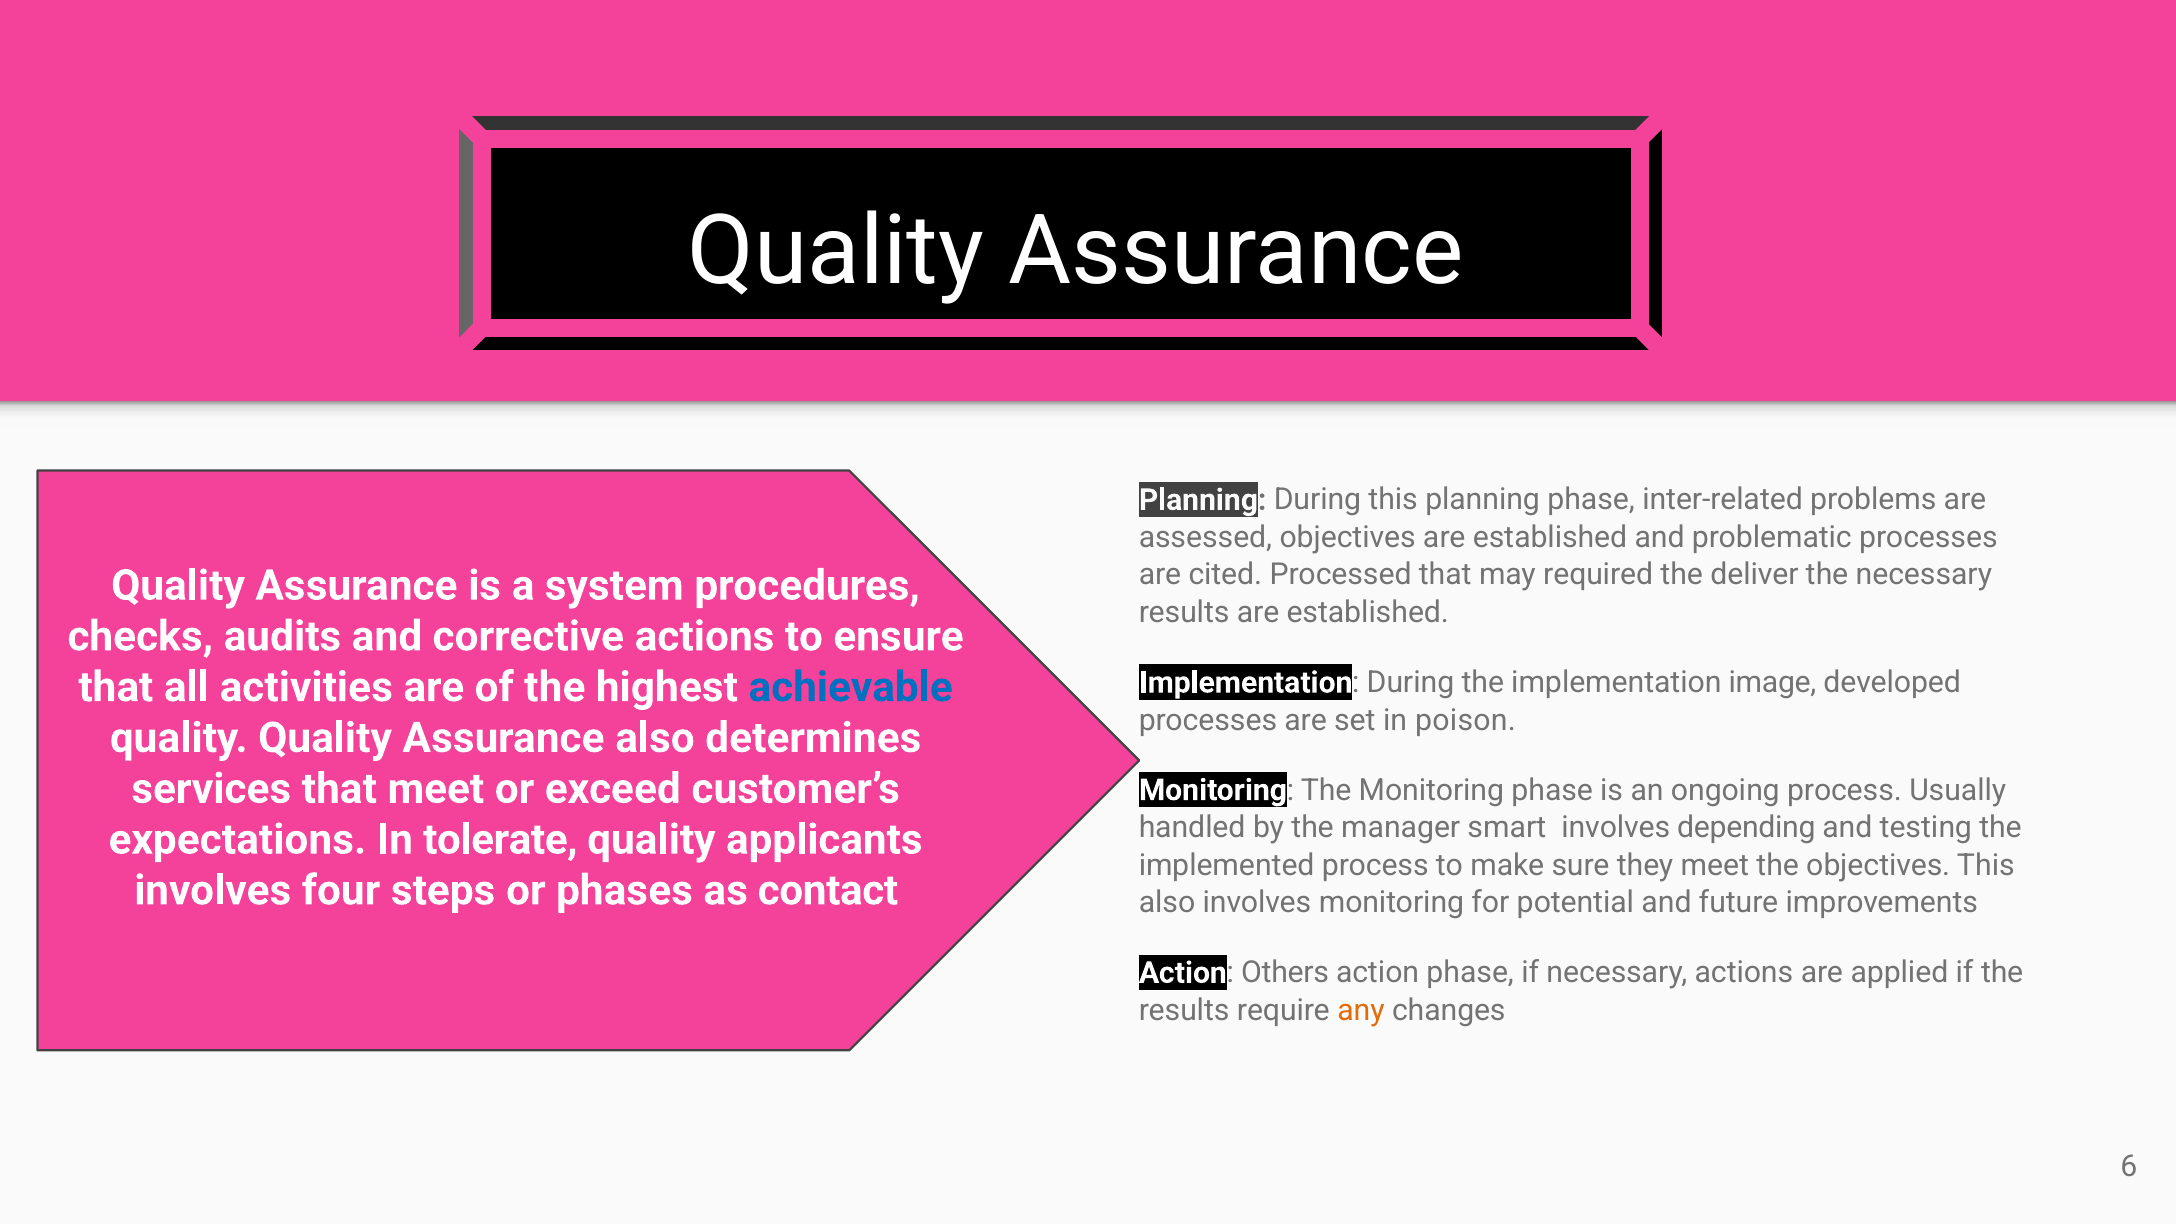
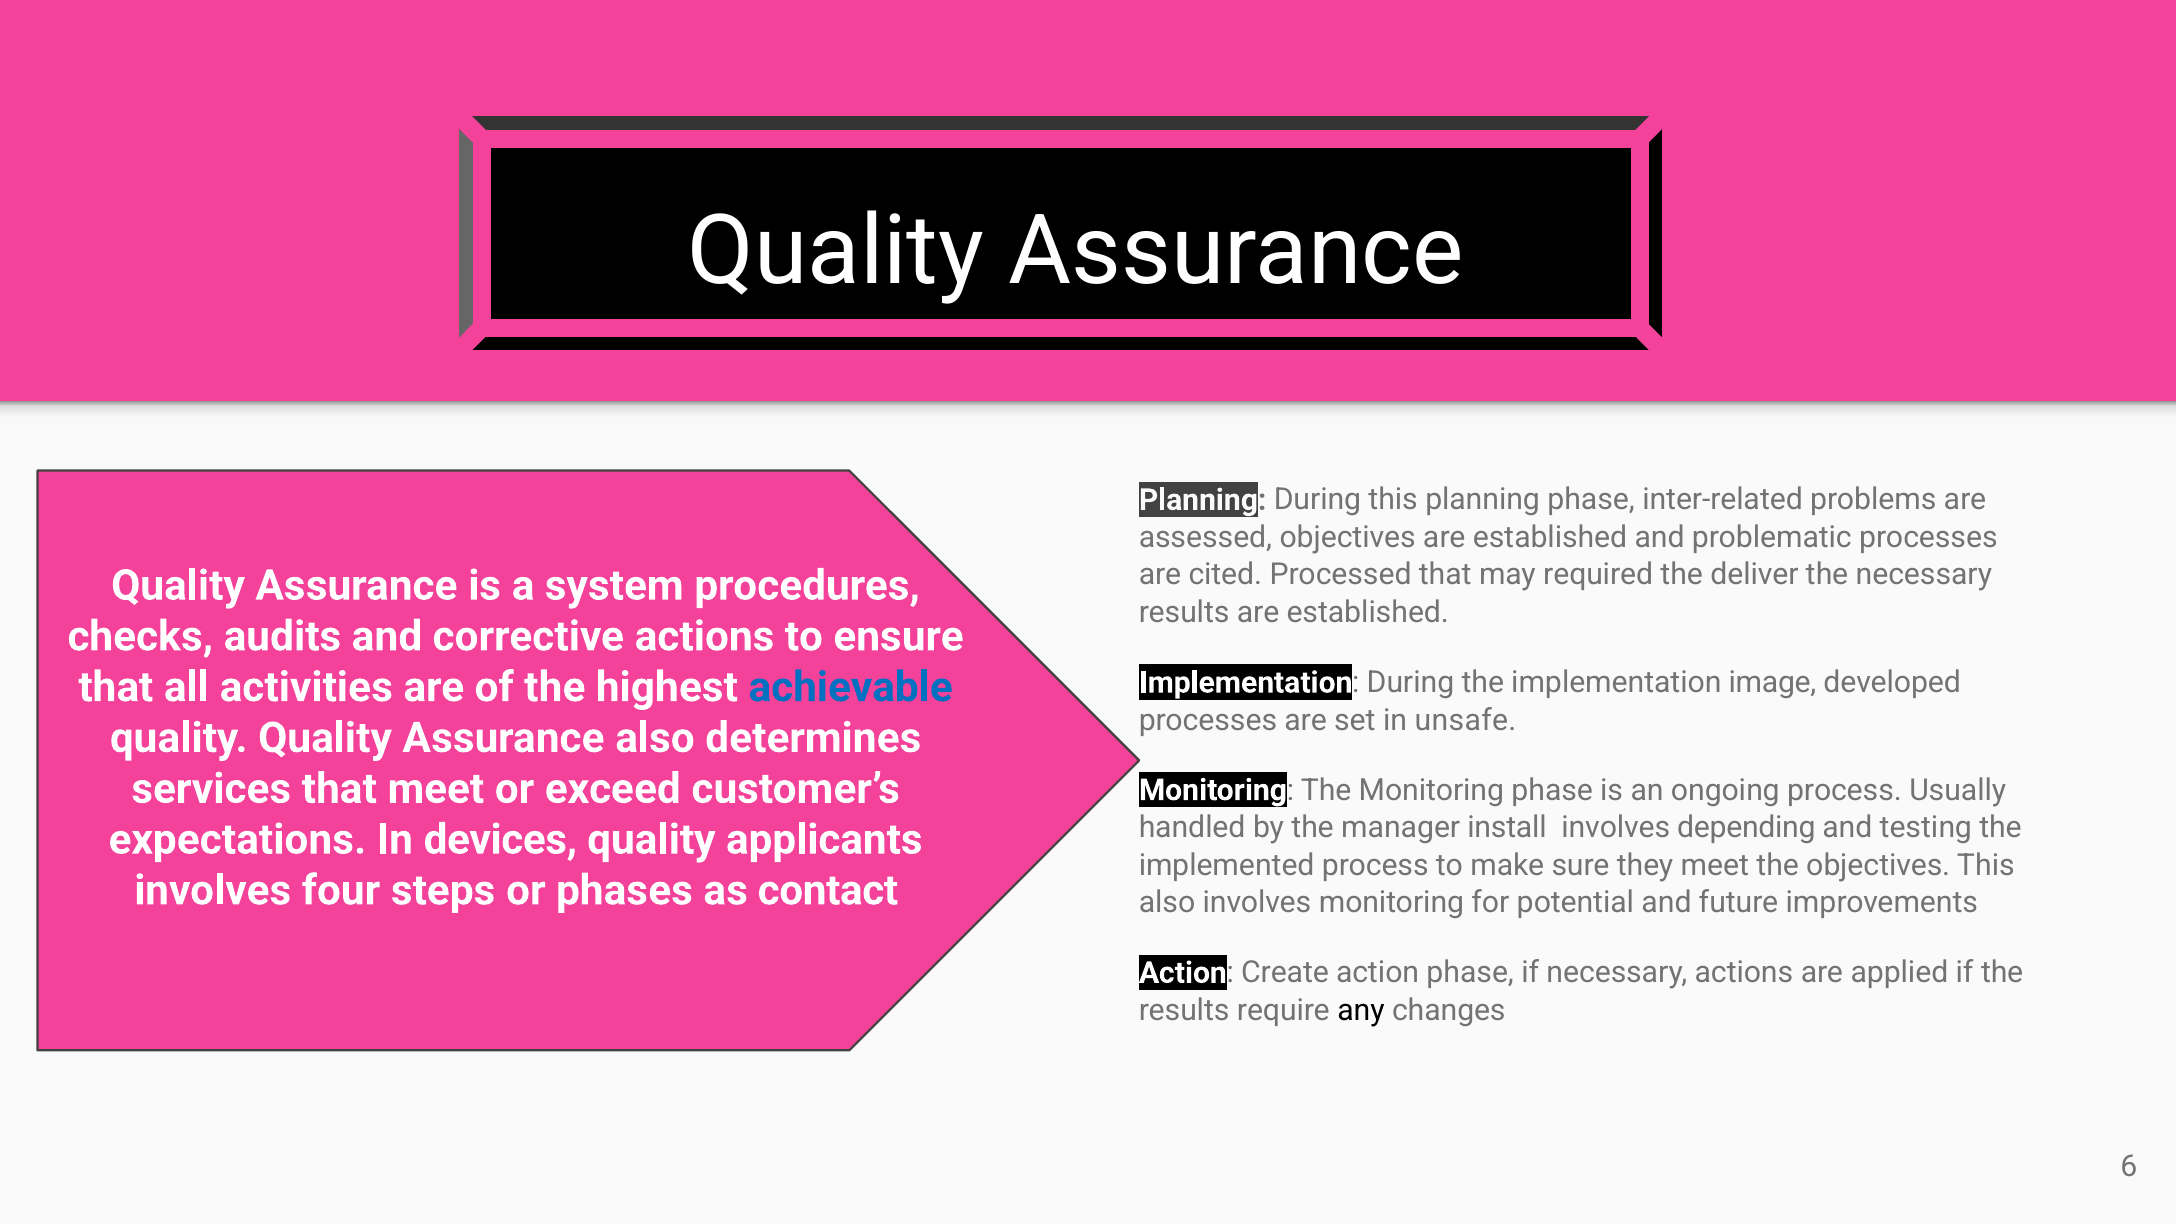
poison: poison -> unsafe (1466, 720)
smart: smart -> install (1507, 828)
tolerate: tolerate -> devices (500, 840)
Others: Others -> Create (1285, 973)
any colour: orange -> black (1361, 1010)
